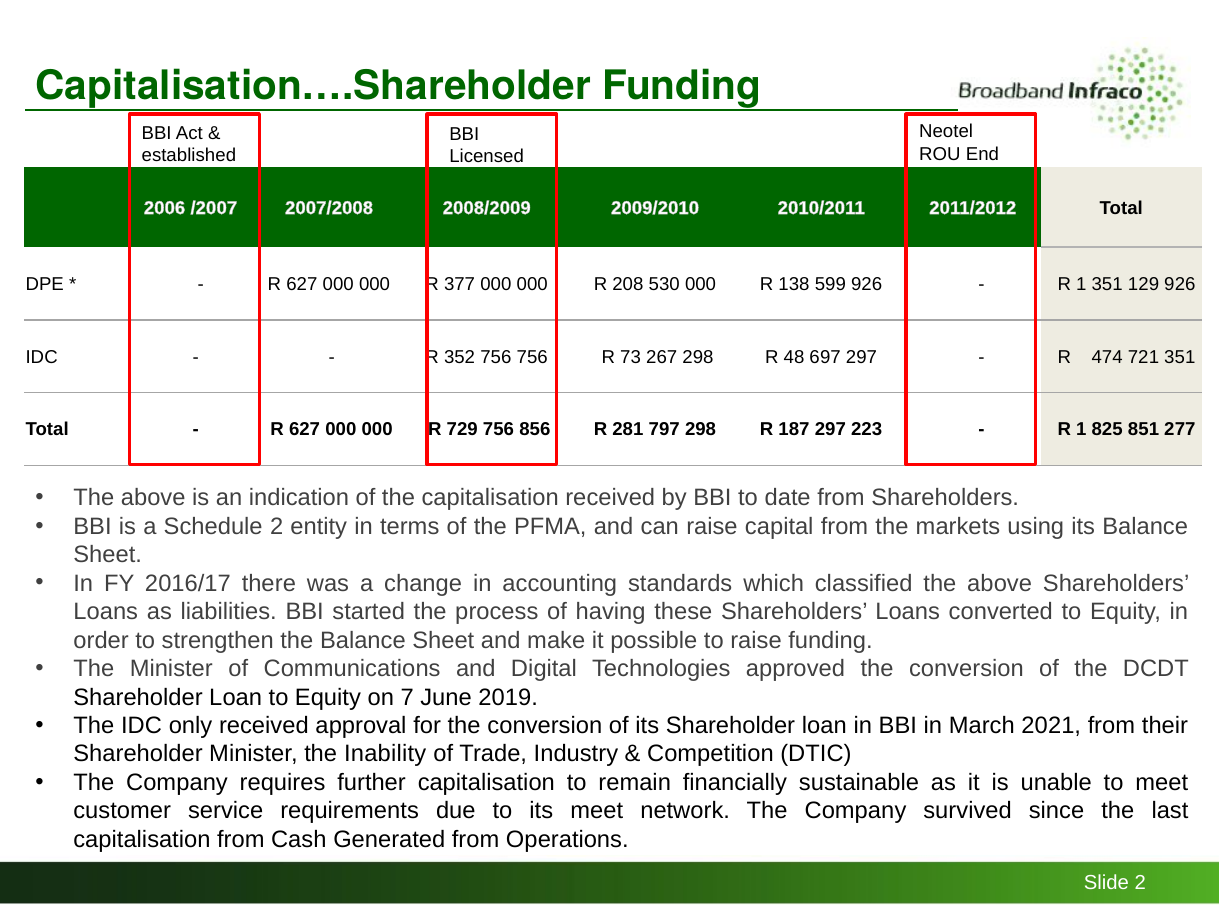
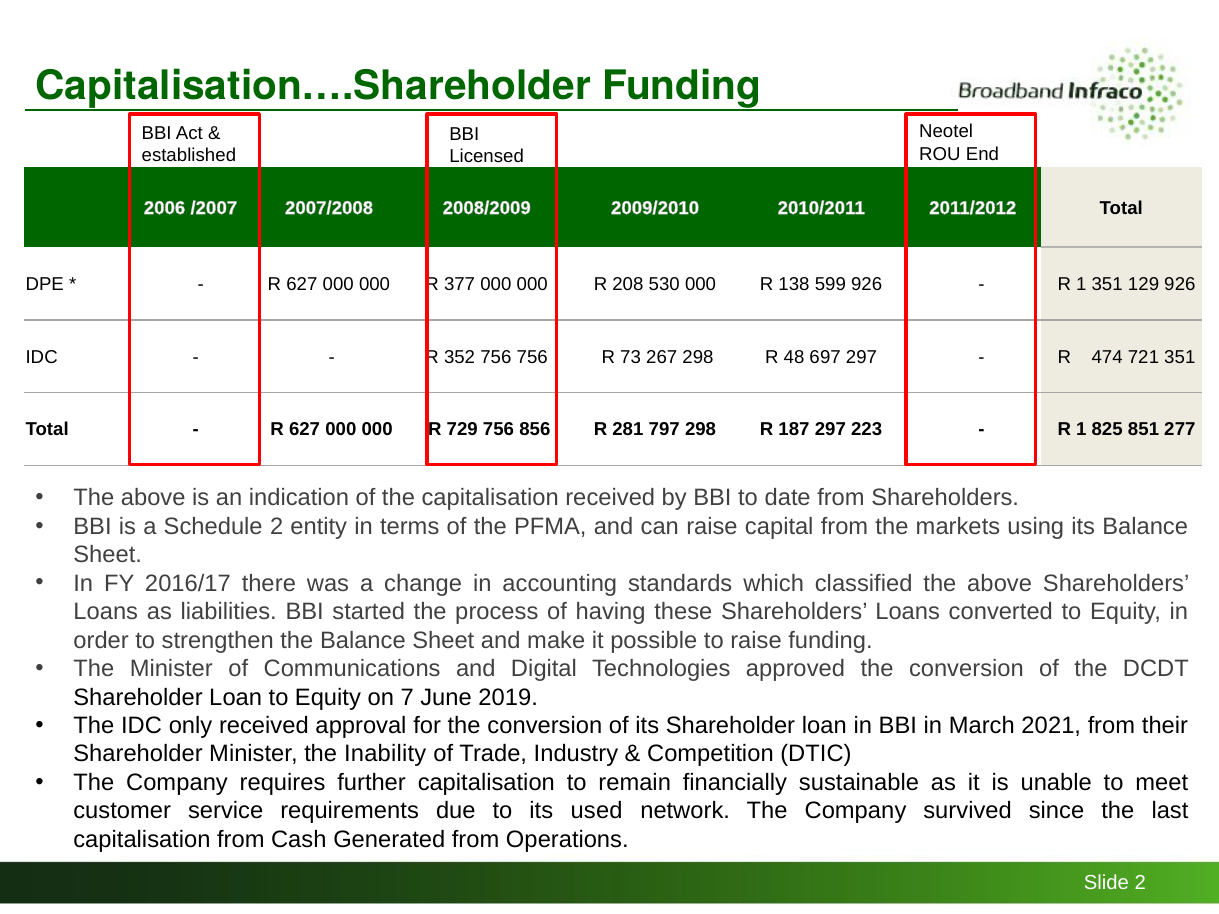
its meet: meet -> used (597, 811)
